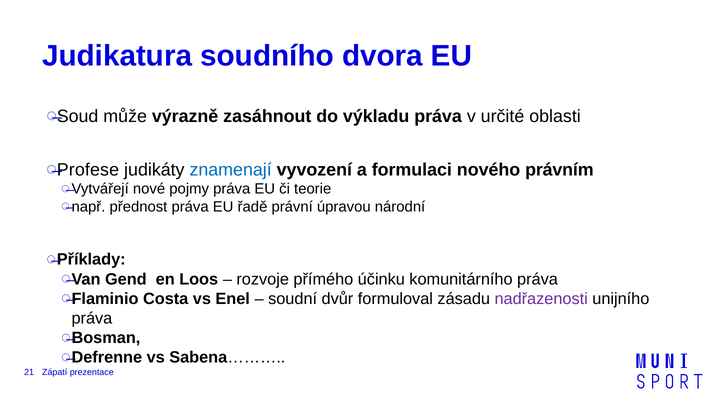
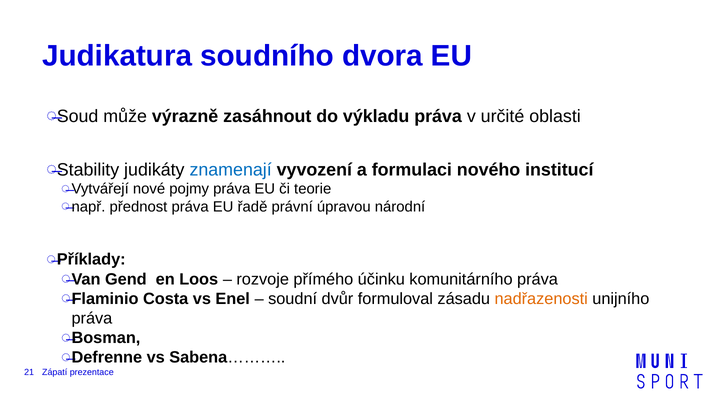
Profese: Profese -> Stability (88, 170)
právním: právním -> institucí (559, 170)
nadřazenosti colour: purple -> orange (541, 299)
